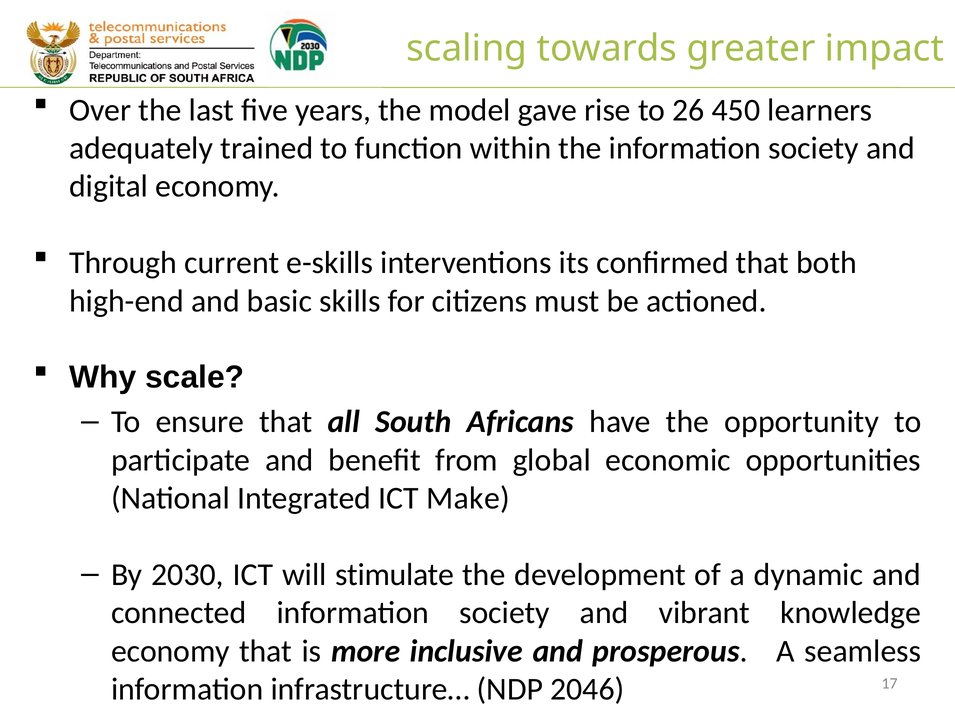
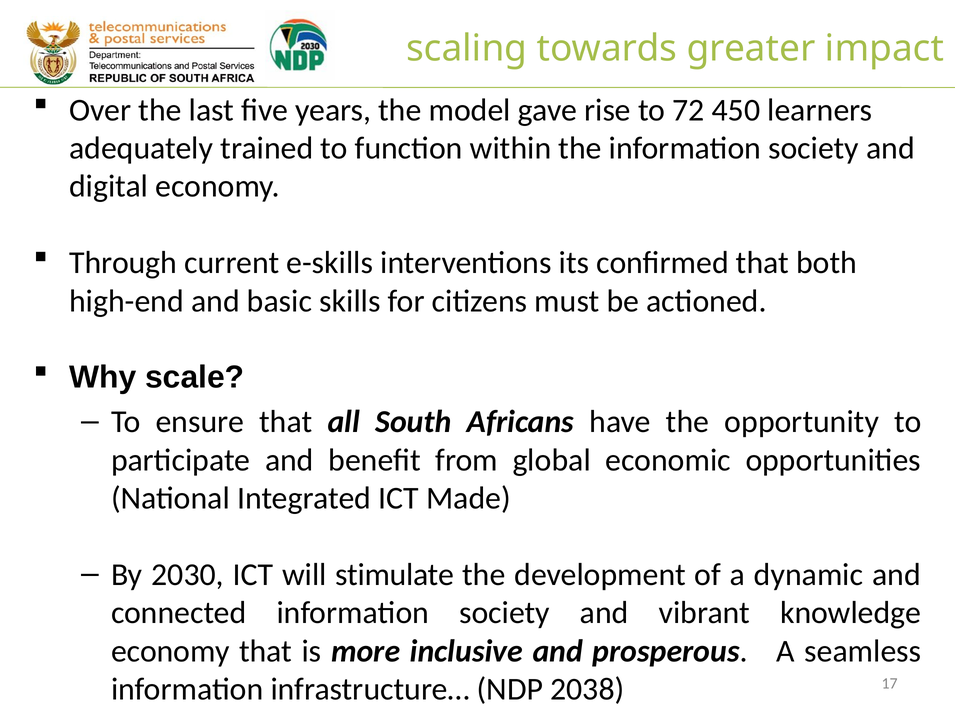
26: 26 -> 72 (688, 110)
Make: Make -> Made (468, 498)
2046: 2046 -> 2038 (587, 689)
